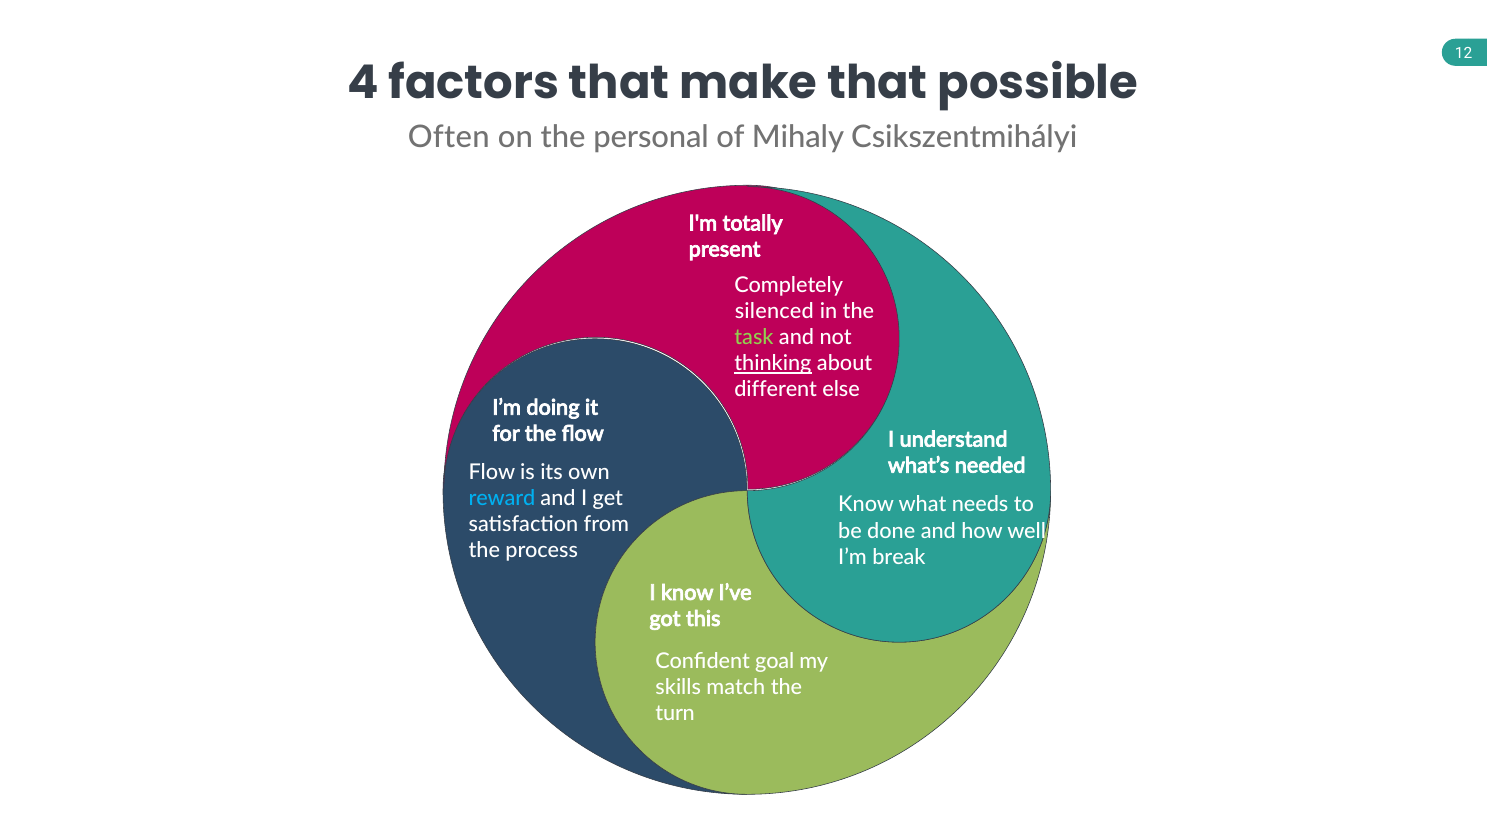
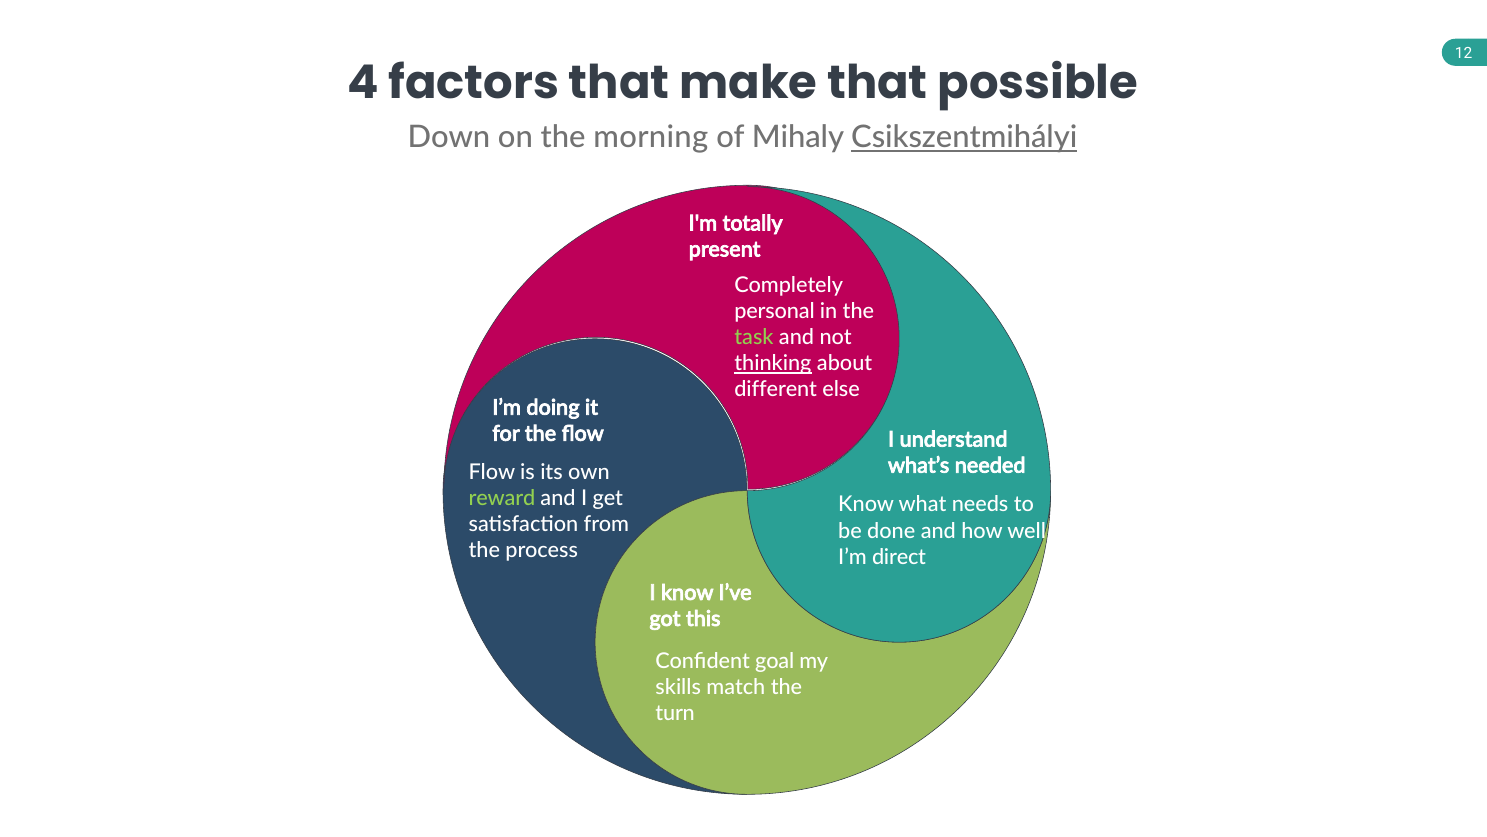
Often: Often -> Down (449, 137)
personal: personal -> morning (651, 137)
Csikszentmihályi underline: none -> present (964, 137)
silenced: silenced -> personal (775, 311)
reward colour: light blue -> light green (502, 498)
break: break -> direct (899, 557)
